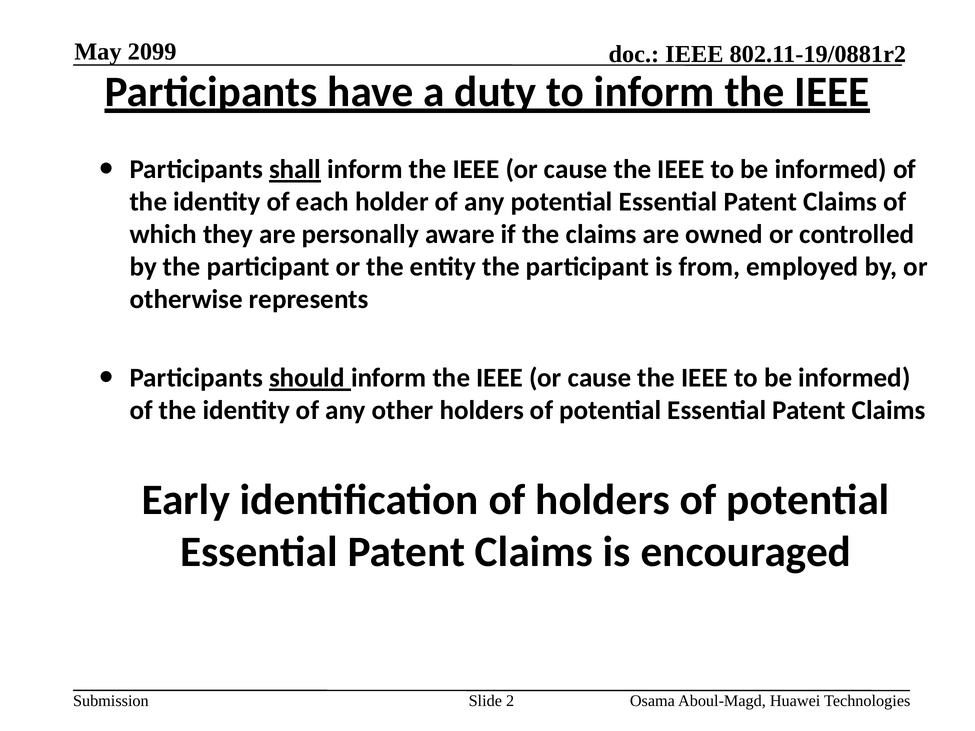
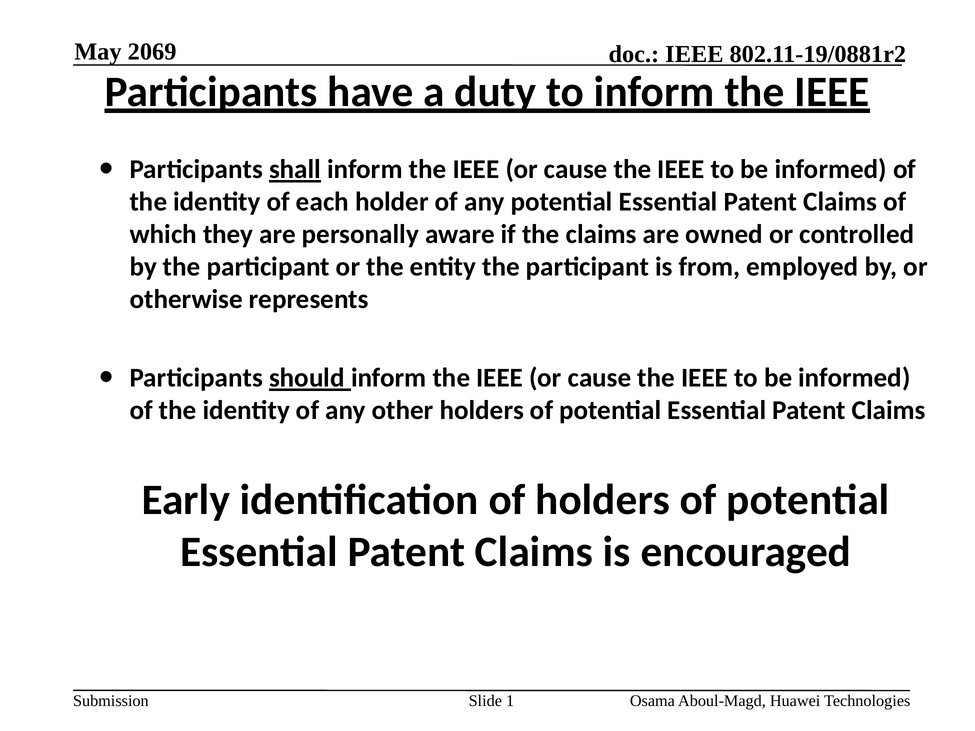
2099: 2099 -> 2069 (152, 52)
2: 2 -> 1 (510, 701)
